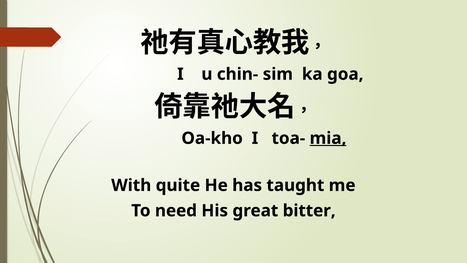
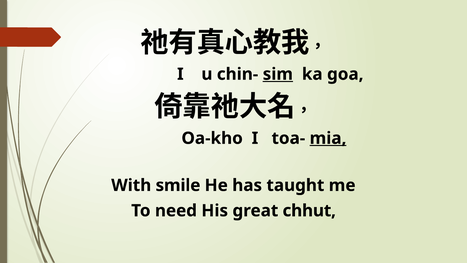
sim underline: none -> present (278, 74)
quite: quite -> smile (178, 185)
bitter: bitter -> chhut (309, 210)
